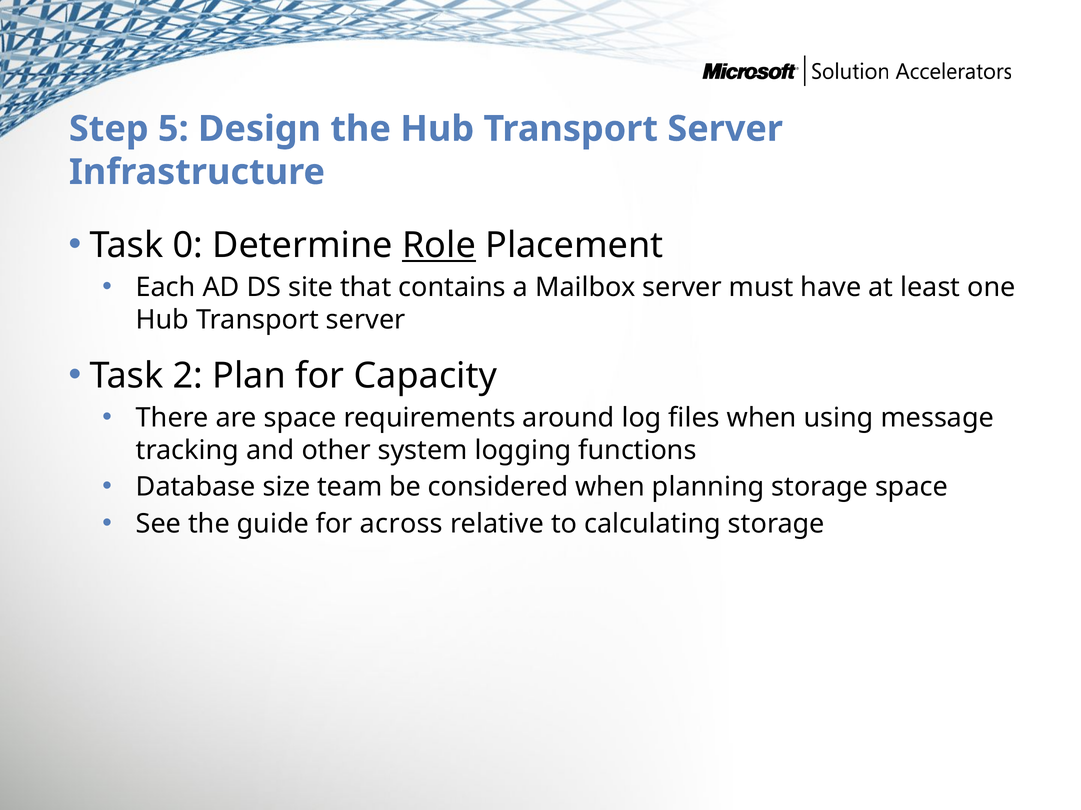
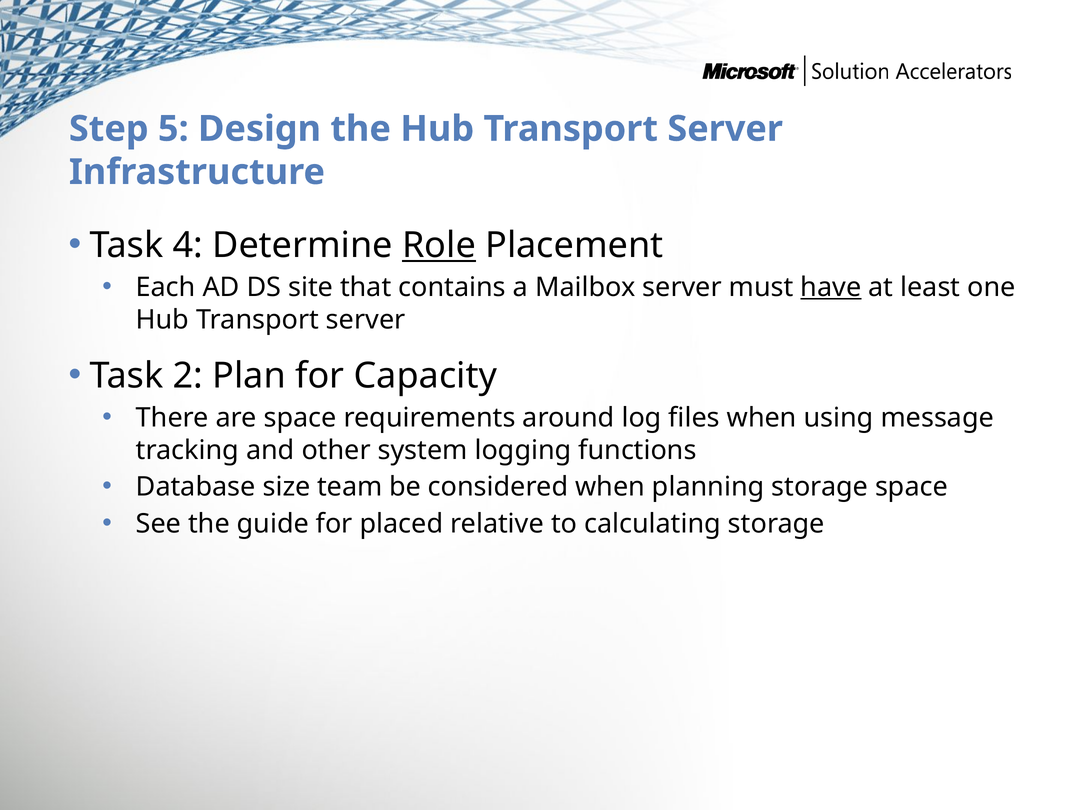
0: 0 -> 4 (188, 246)
have underline: none -> present (831, 287)
across: across -> placed (401, 524)
